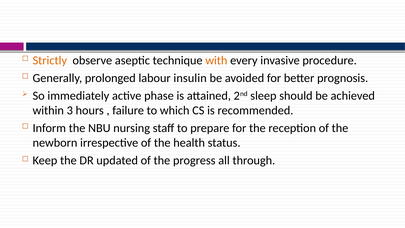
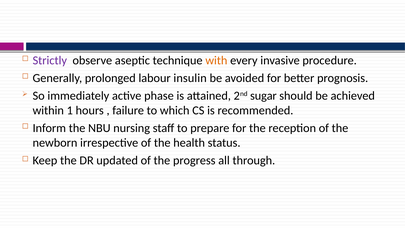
Strictly colour: orange -> purple (50, 60)
sleep: sleep -> sugar (263, 96)
3: 3 -> 1 (70, 110)
